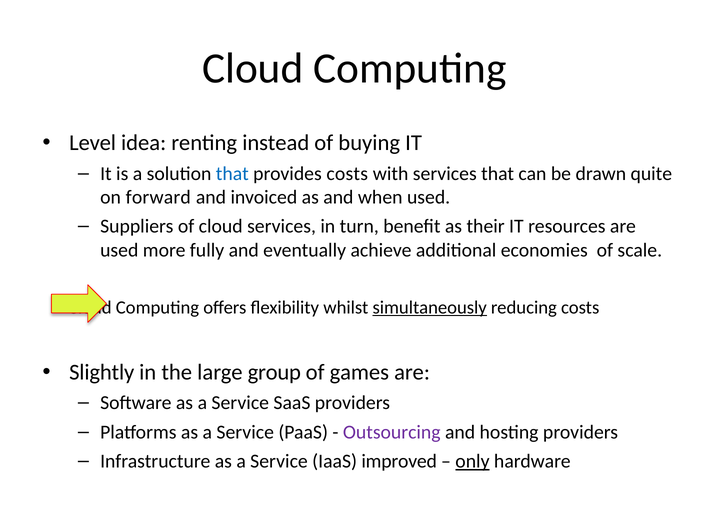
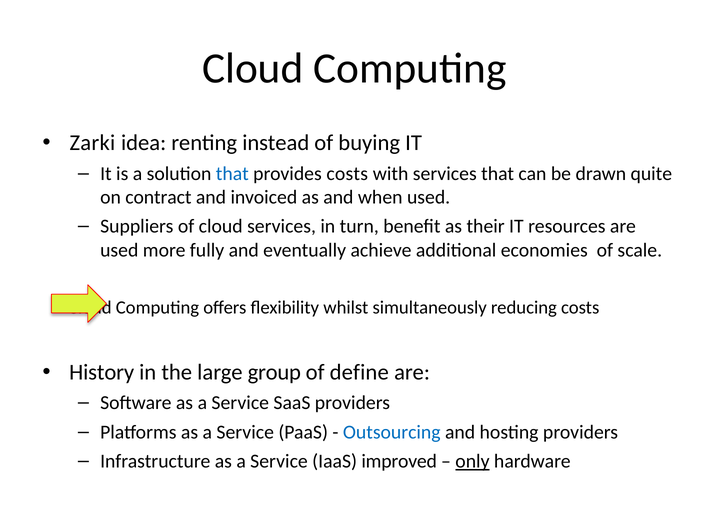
Level: Level -> Zarki (92, 143)
forward: forward -> contract (158, 197)
simultaneously underline: present -> none (430, 307)
Slightly: Slightly -> History (102, 372)
games: games -> define (359, 372)
Outsourcing colour: purple -> blue (392, 432)
